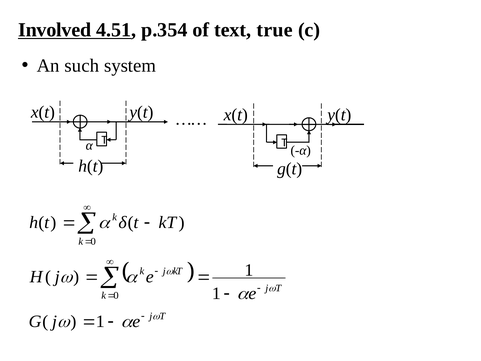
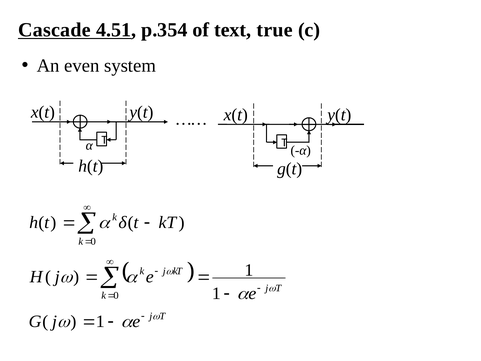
Involved: Involved -> Cascade (55, 30)
such: such -> even (82, 65)
